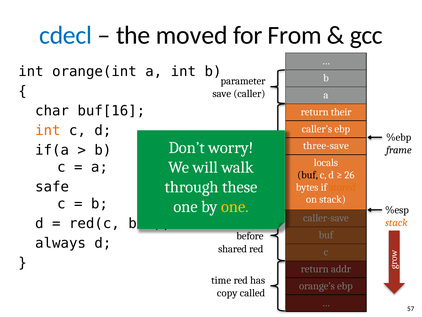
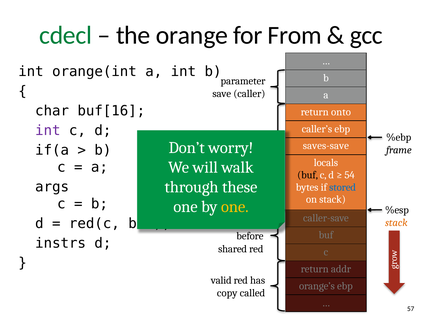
cdecl colour: blue -> green (66, 35)
moved: moved -> orange (192, 35)
their: their -> onto (341, 112)
int colour: orange -> purple (48, 130)
three-save: three-save -> saves-save (326, 146)
26: 26 -> 54 (350, 175)
safe: safe -> args (52, 187)
stored colour: orange -> blue (343, 187)
always: always -> instrs (61, 243)
time: time -> valid (221, 280)
